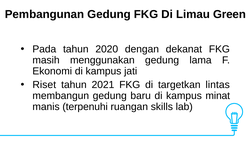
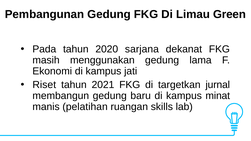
dengan: dengan -> sarjana (142, 49)
lintas: lintas -> jurnal (218, 85)
terpenuhi: terpenuhi -> pelatihan (85, 107)
